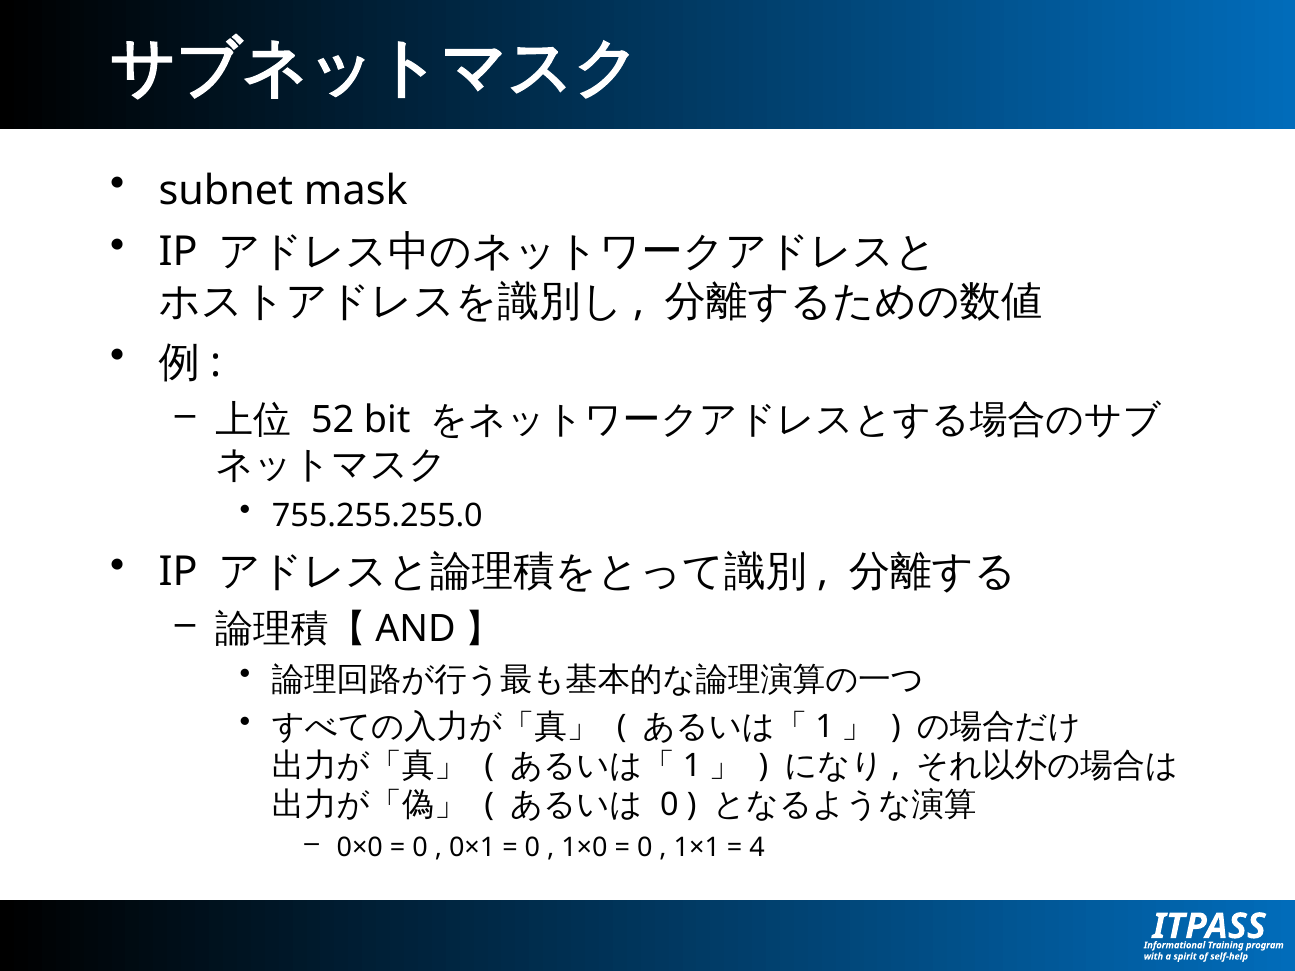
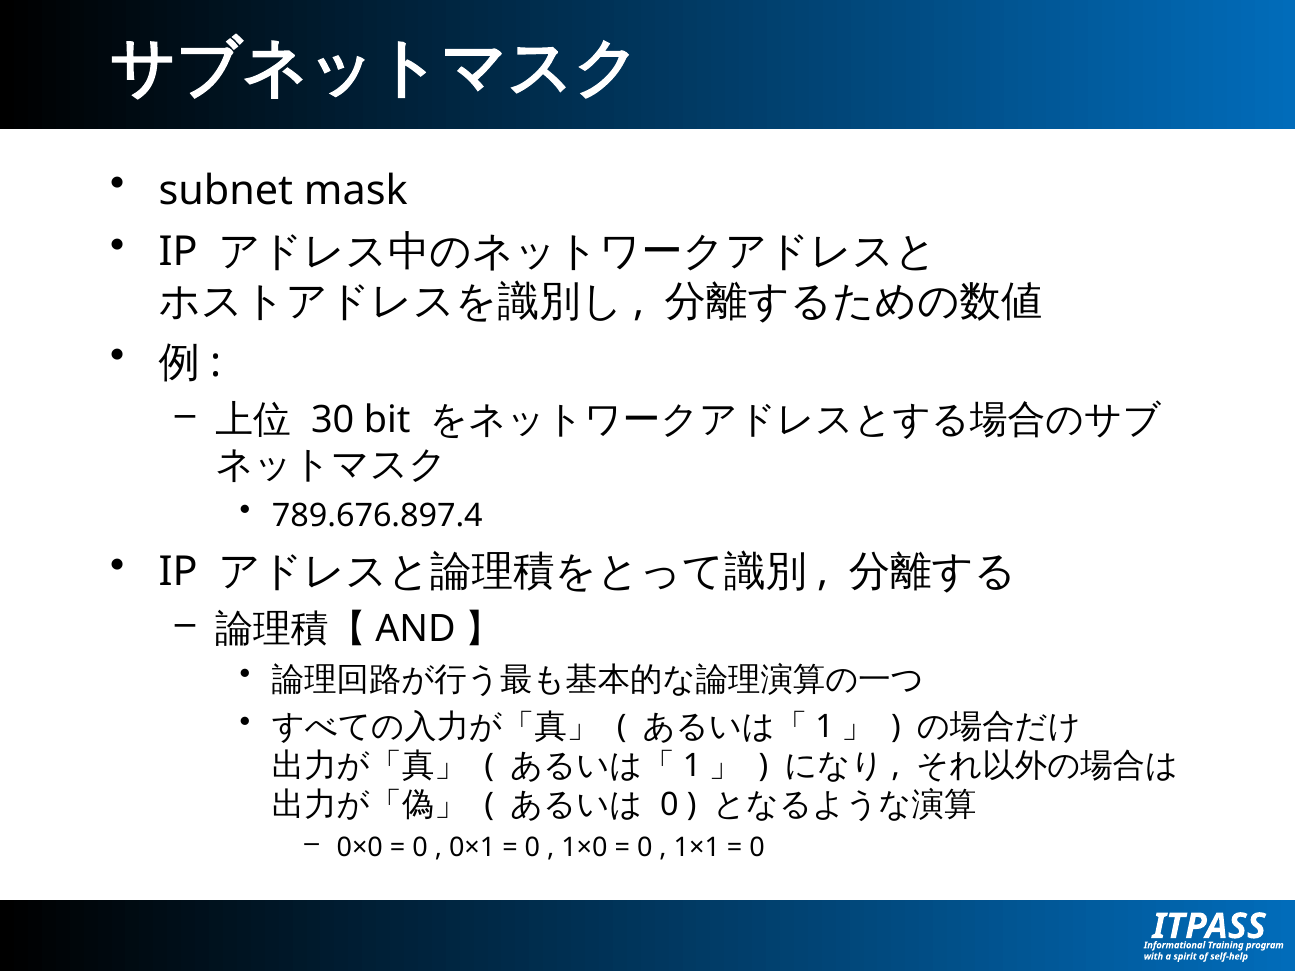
52: 52 -> 30 (333, 420)
755.255.255.0: 755.255.255.0 -> 789.676.897.4 (377, 516)
4: 4 -> 0 (757, 847)
